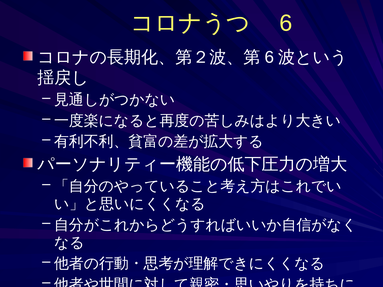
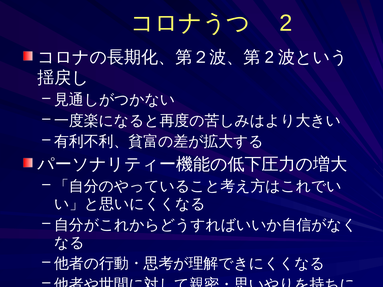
6: 6 -> 2 (286, 23)
6: 6 -> 2 (269, 57)
